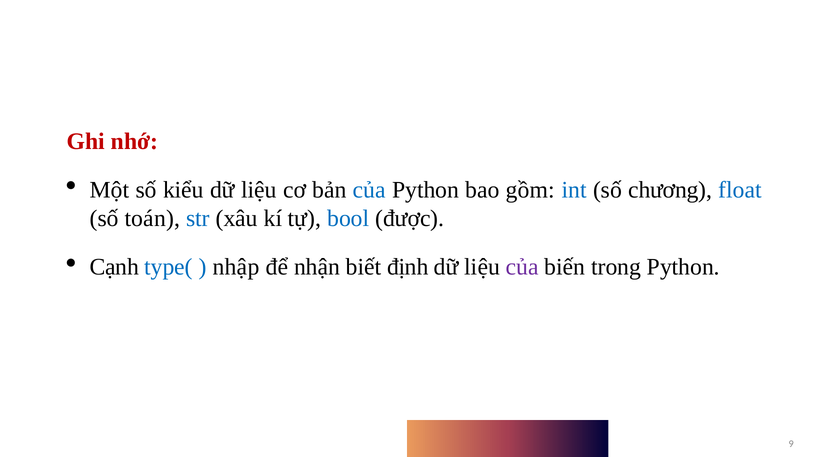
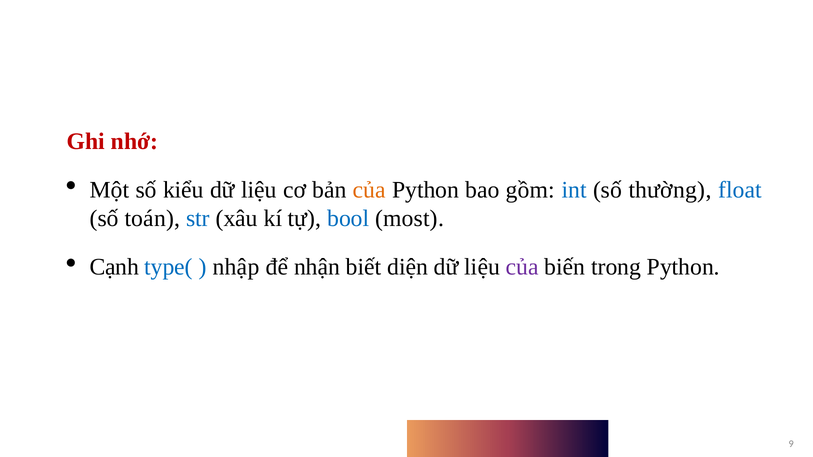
của colour: blue -> orange (369, 190)
chương: chương -> thường (670, 190)
được: được -> most (410, 219)
định: định -> diện (408, 267)
